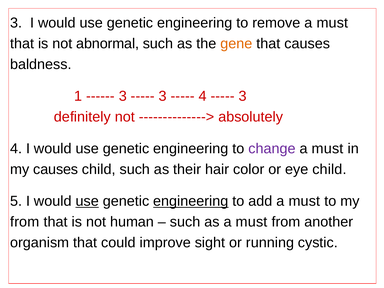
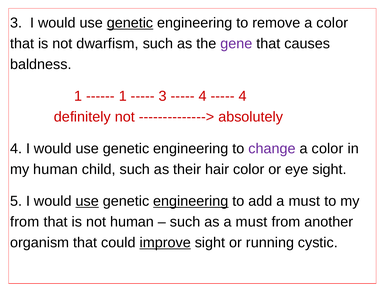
genetic underline: none -> present (130, 23)
remove a must: must -> color (332, 23)
abnormal: abnormal -> dwarfism (108, 44)
gene colour: orange -> purple (236, 44)
3: 3 -> 1 (123, 96)
3: 3 -> 4 (243, 96)
must: must -> color (328, 149)
my causes: causes -> human (56, 169)
eye child: child -> sight (330, 169)
improve underline: none -> present (165, 243)
